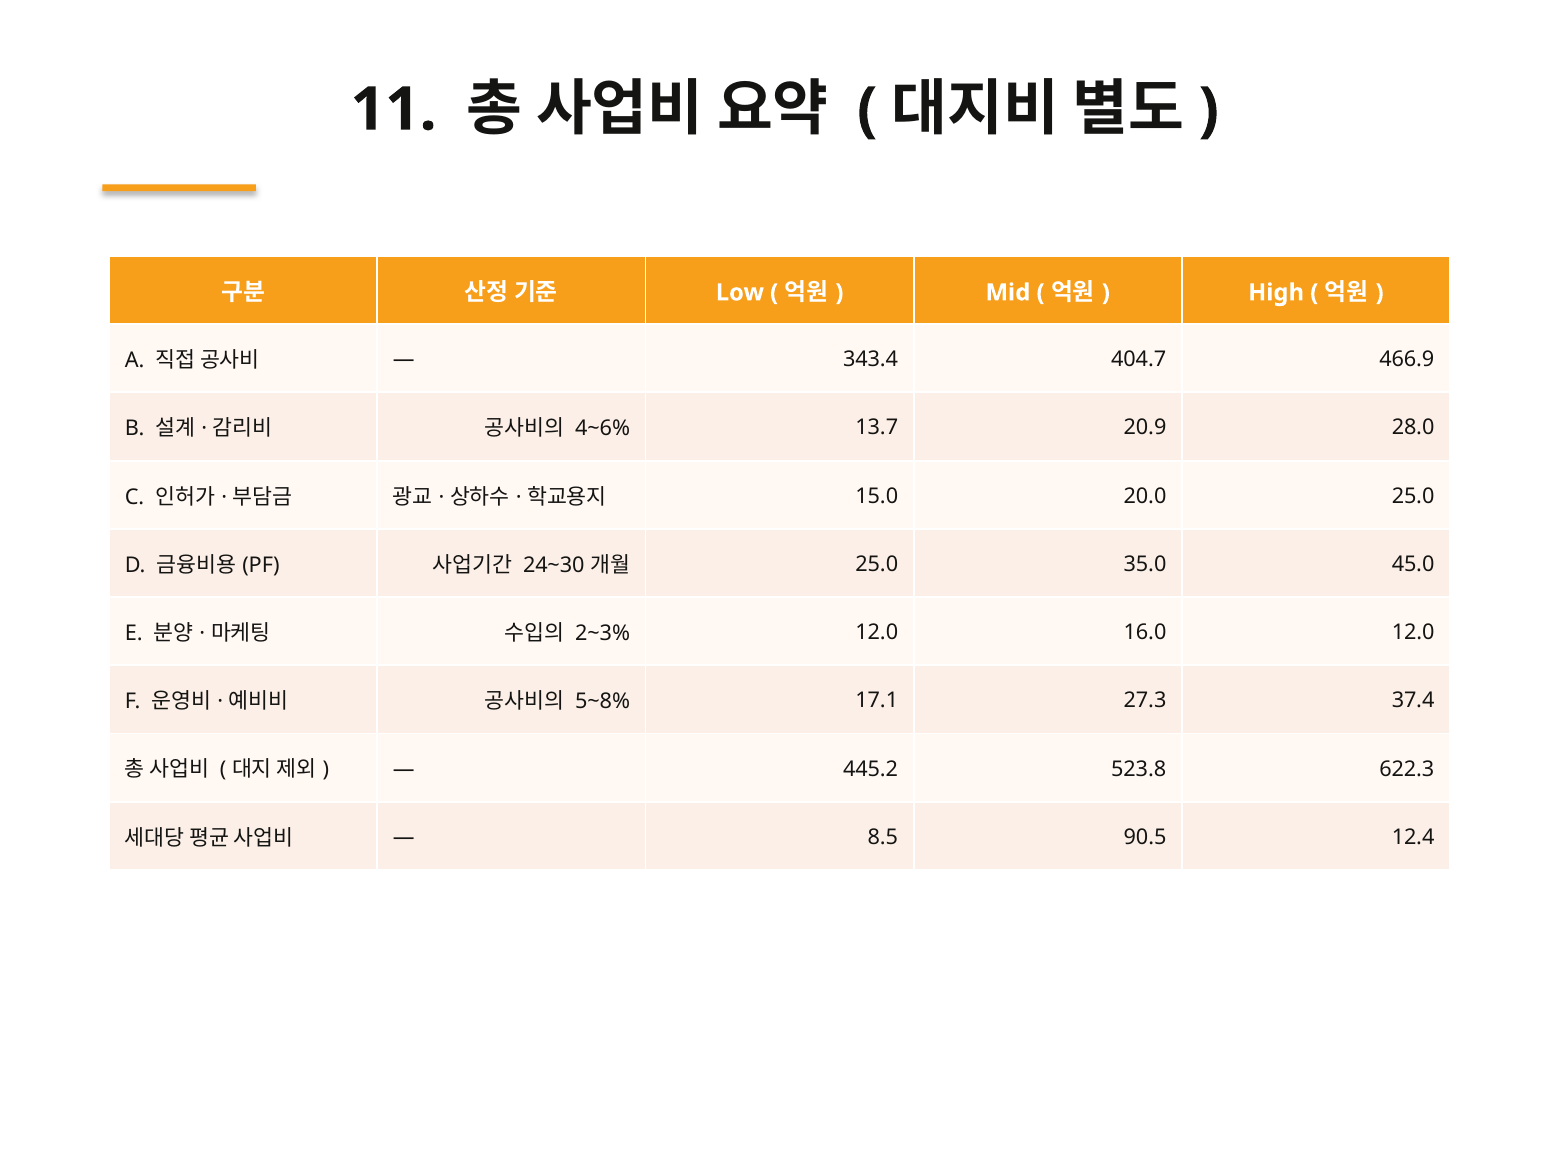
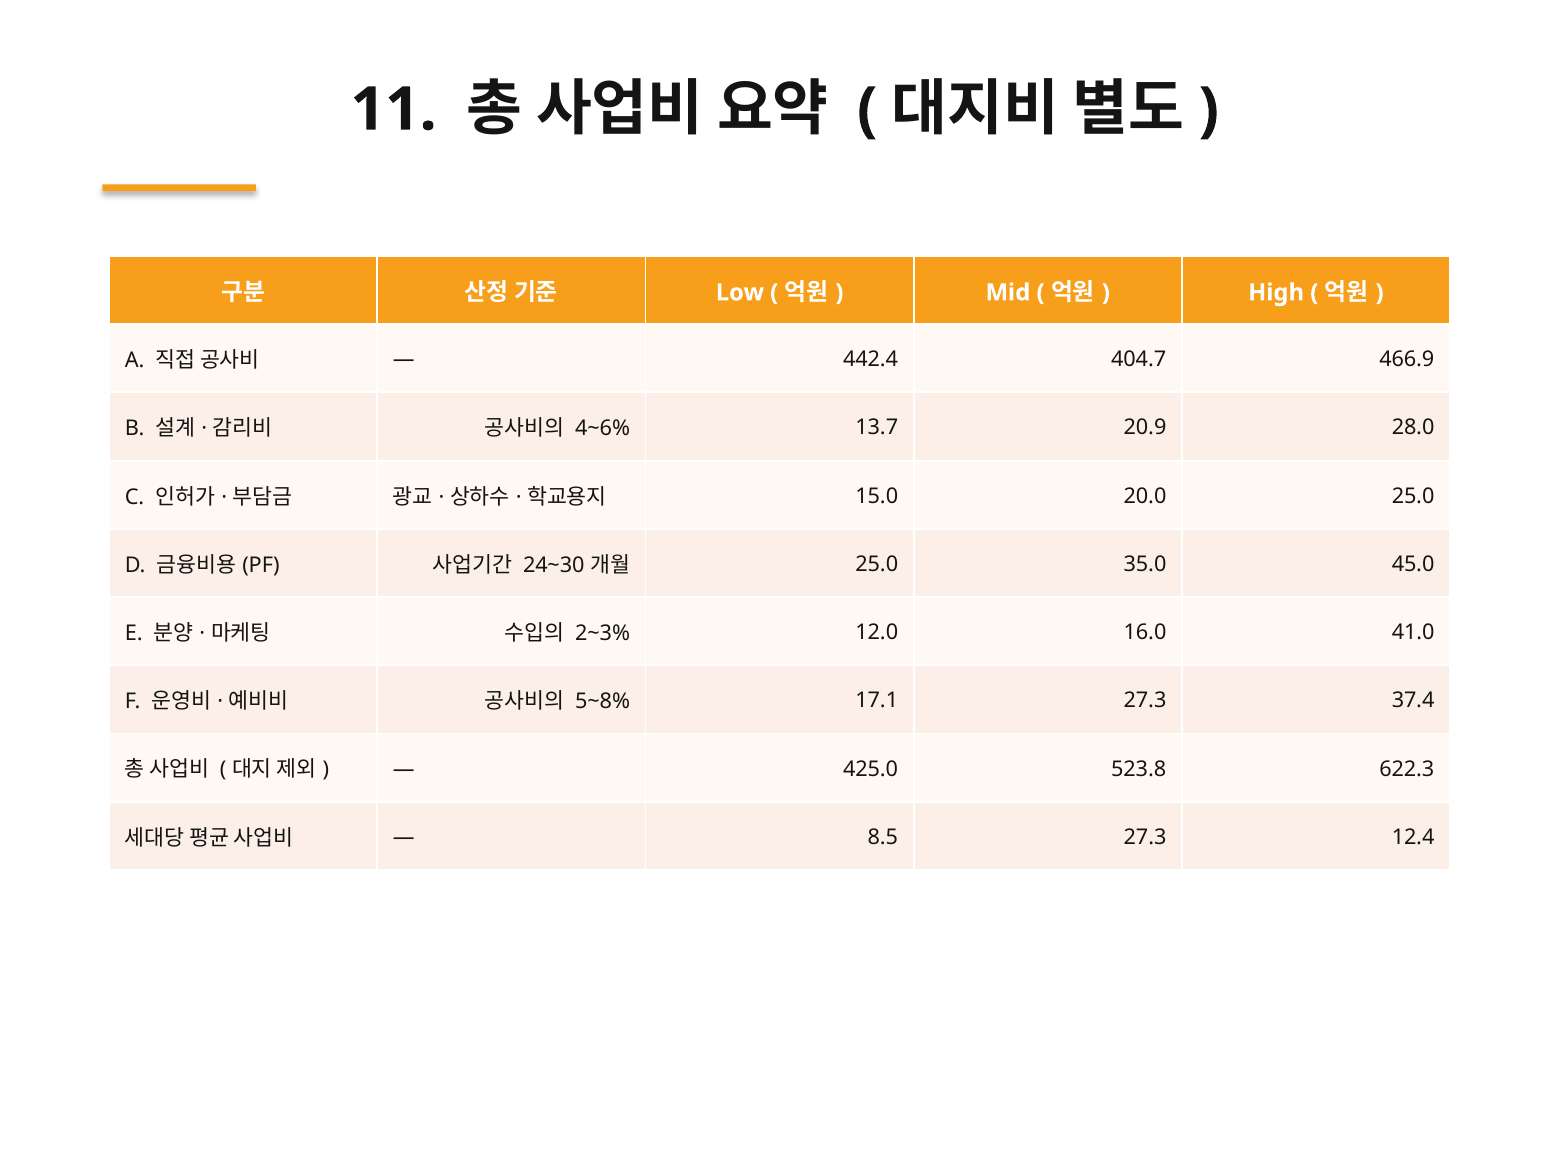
343.4: 343.4 -> 442.4 (871, 360)
16.0 12.0: 12.0 -> 41.0 (1413, 633)
445.2: 445.2 -> 425.0 (871, 769)
8.5 90.5: 90.5 -> 27.3 (1145, 837)
